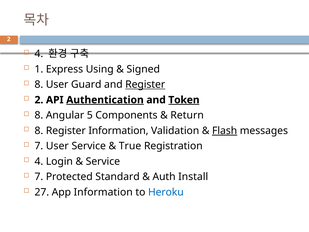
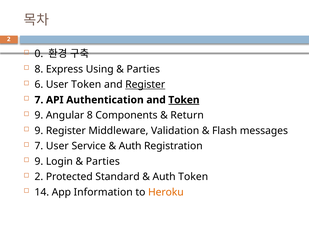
4: 4 -> 0 (39, 54)
1: 1 -> 8 (39, 69)
Signed: Signed -> Parties (143, 69)
8: 8 -> 6 (39, 84)
User Guard: Guard -> Token (86, 84)
2: 2 -> 7 (39, 100)
Authentication underline: present -> none (105, 100)
8: 8 -> 9 (39, 115)
Angular 5: 5 -> 8 (90, 115)
8: 8 -> 9 (39, 131)
Register Information: Information -> Middleware (118, 131)
Flash underline: present -> none (225, 131)
True: True -> Auth (130, 146)
4: 4 -> 9 (39, 161)
Service: Service -> Parties (103, 161)
7: 7 -> 2 (39, 177)
Auth Install: Install -> Token (193, 177)
27: 27 -> 14 (42, 192)
Heroku colour: blue -> orange (166, 192)
